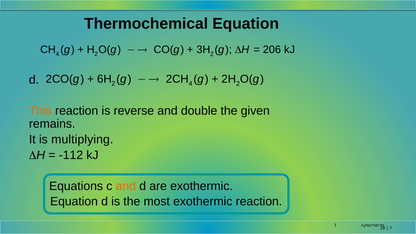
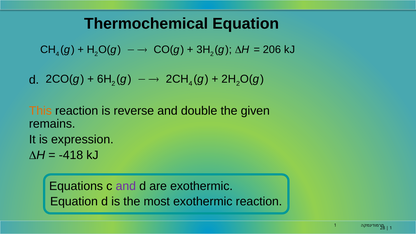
multiplying: multiplying -> expression (82, 139)
-112: -112 -> -418 (71, 155)
and colour: orange -> purple (126, 186)
